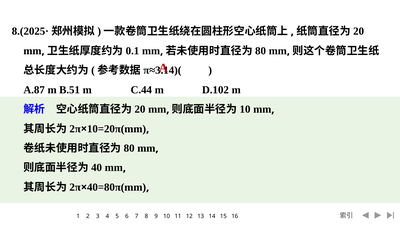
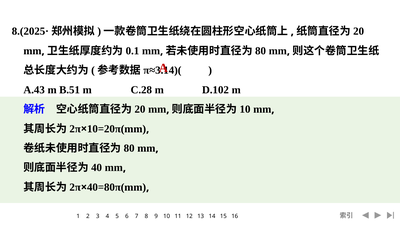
A.87: A.87 -> A.43 (34, 90)
C.44: C.44 -> C.28 (141, 90)
